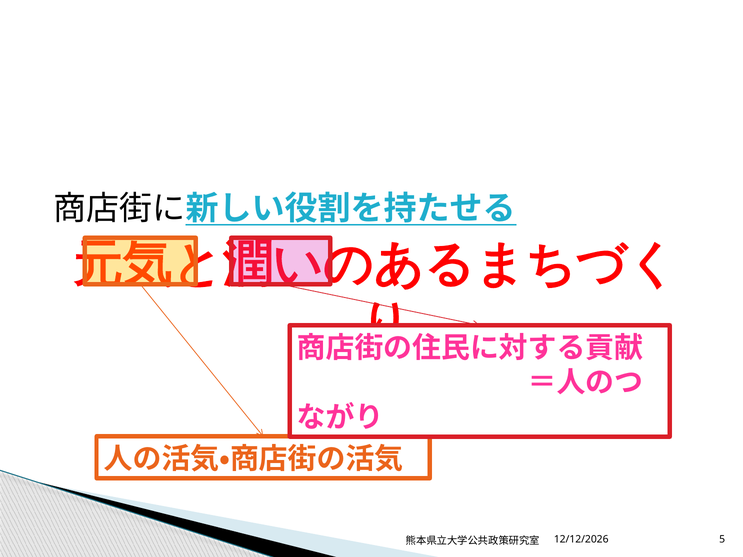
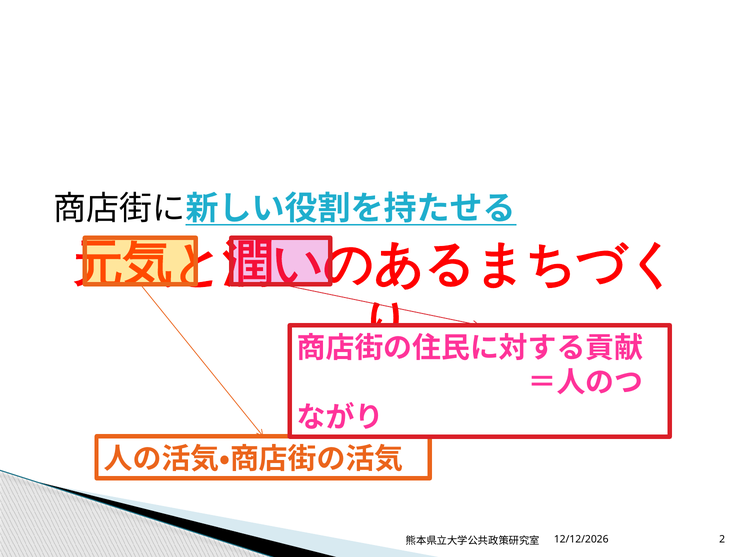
5: 5 -> 2 (722, 540)
